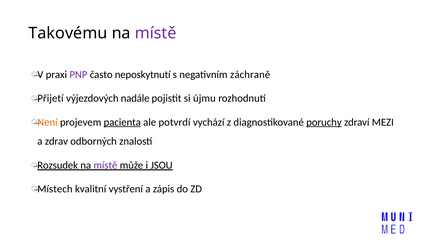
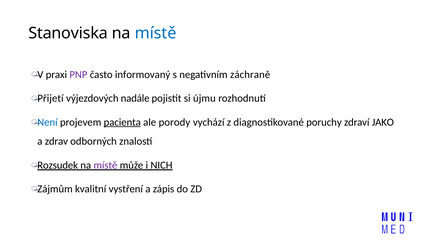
Takovému: Takovému -> Stanoviska (68, 33)
místě colour: purple -> blue (156, 33)
neposkytnutí: neposkytnutí -> informovaný (143, 75)
Není colour: orange -> blue (47, 122)
potvrdí: potvrdí -> porody (174, 122)
poruchy underline: present -> none (324, 122)
MEZI: MEZI -> JAKO (383, 122)
JSOU: JSOU -> NICH (162, 165)
Místech: Místech -> Zájmům (55, 189)
